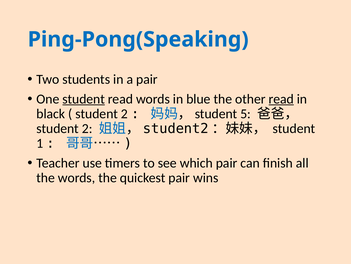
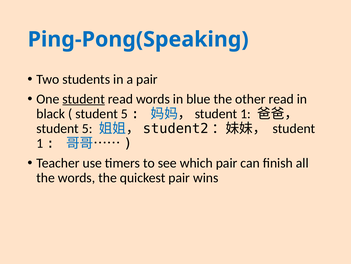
read underline: present -> none (281, 99)
2: 2 -> 5 (124, 113)
5: 5 -> 1 (246, 113)
2: 2 -> 5 (87, 128)
